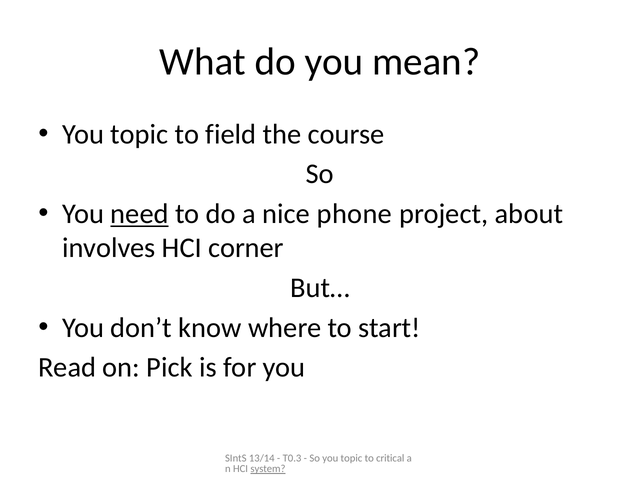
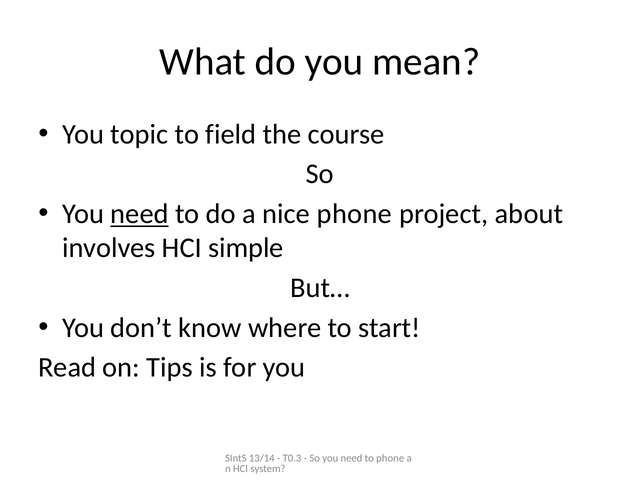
corner: corner -> simple (246, 248)
Pick: Pick -> Tips (170, 368)
So you topic: topic -> need (351, 458)
to critical: critical -> phone (390, 458)
system underline: present -> none (268, 469)
